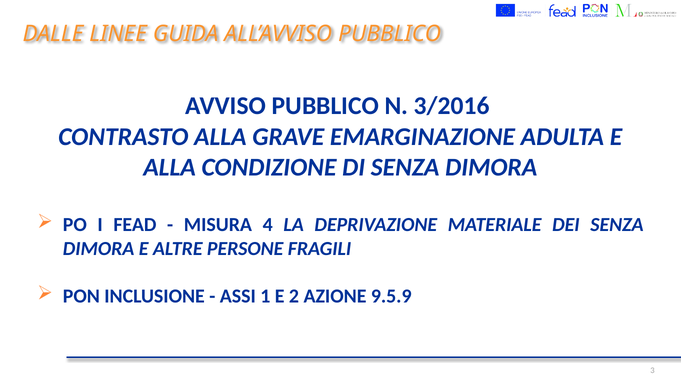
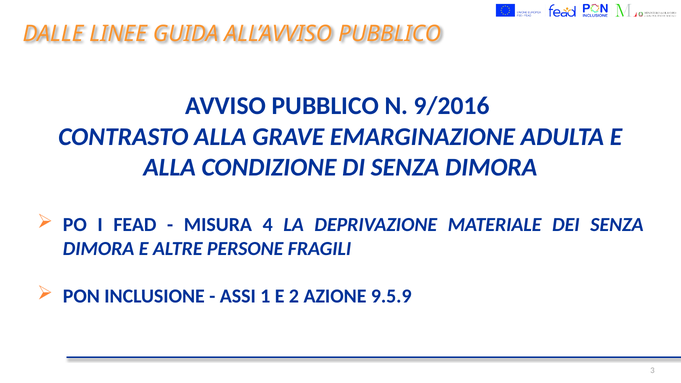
3/2016: 3/2016 -> 9/2016 (452, 106)
